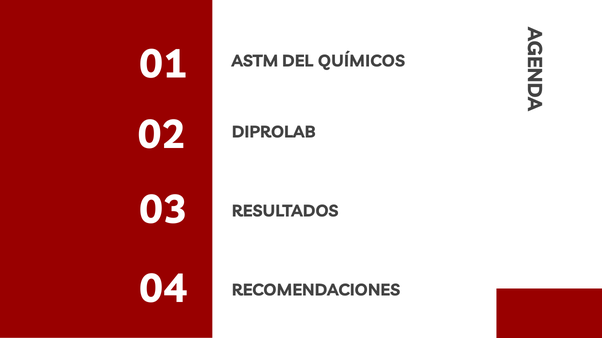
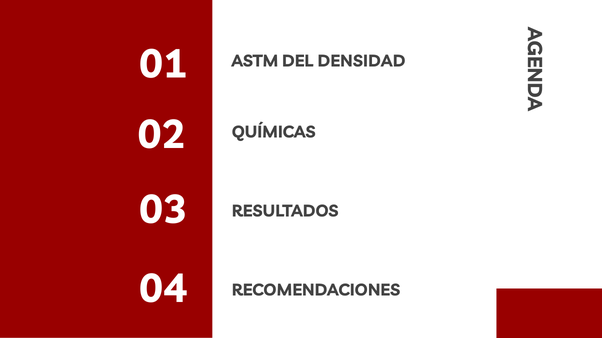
QUÍMICOS: QUÍMICOS -> DENSIDAD (362, 61)
DIPROLAB: DIPROLAB -> QUÍMICAS (274, 133)
